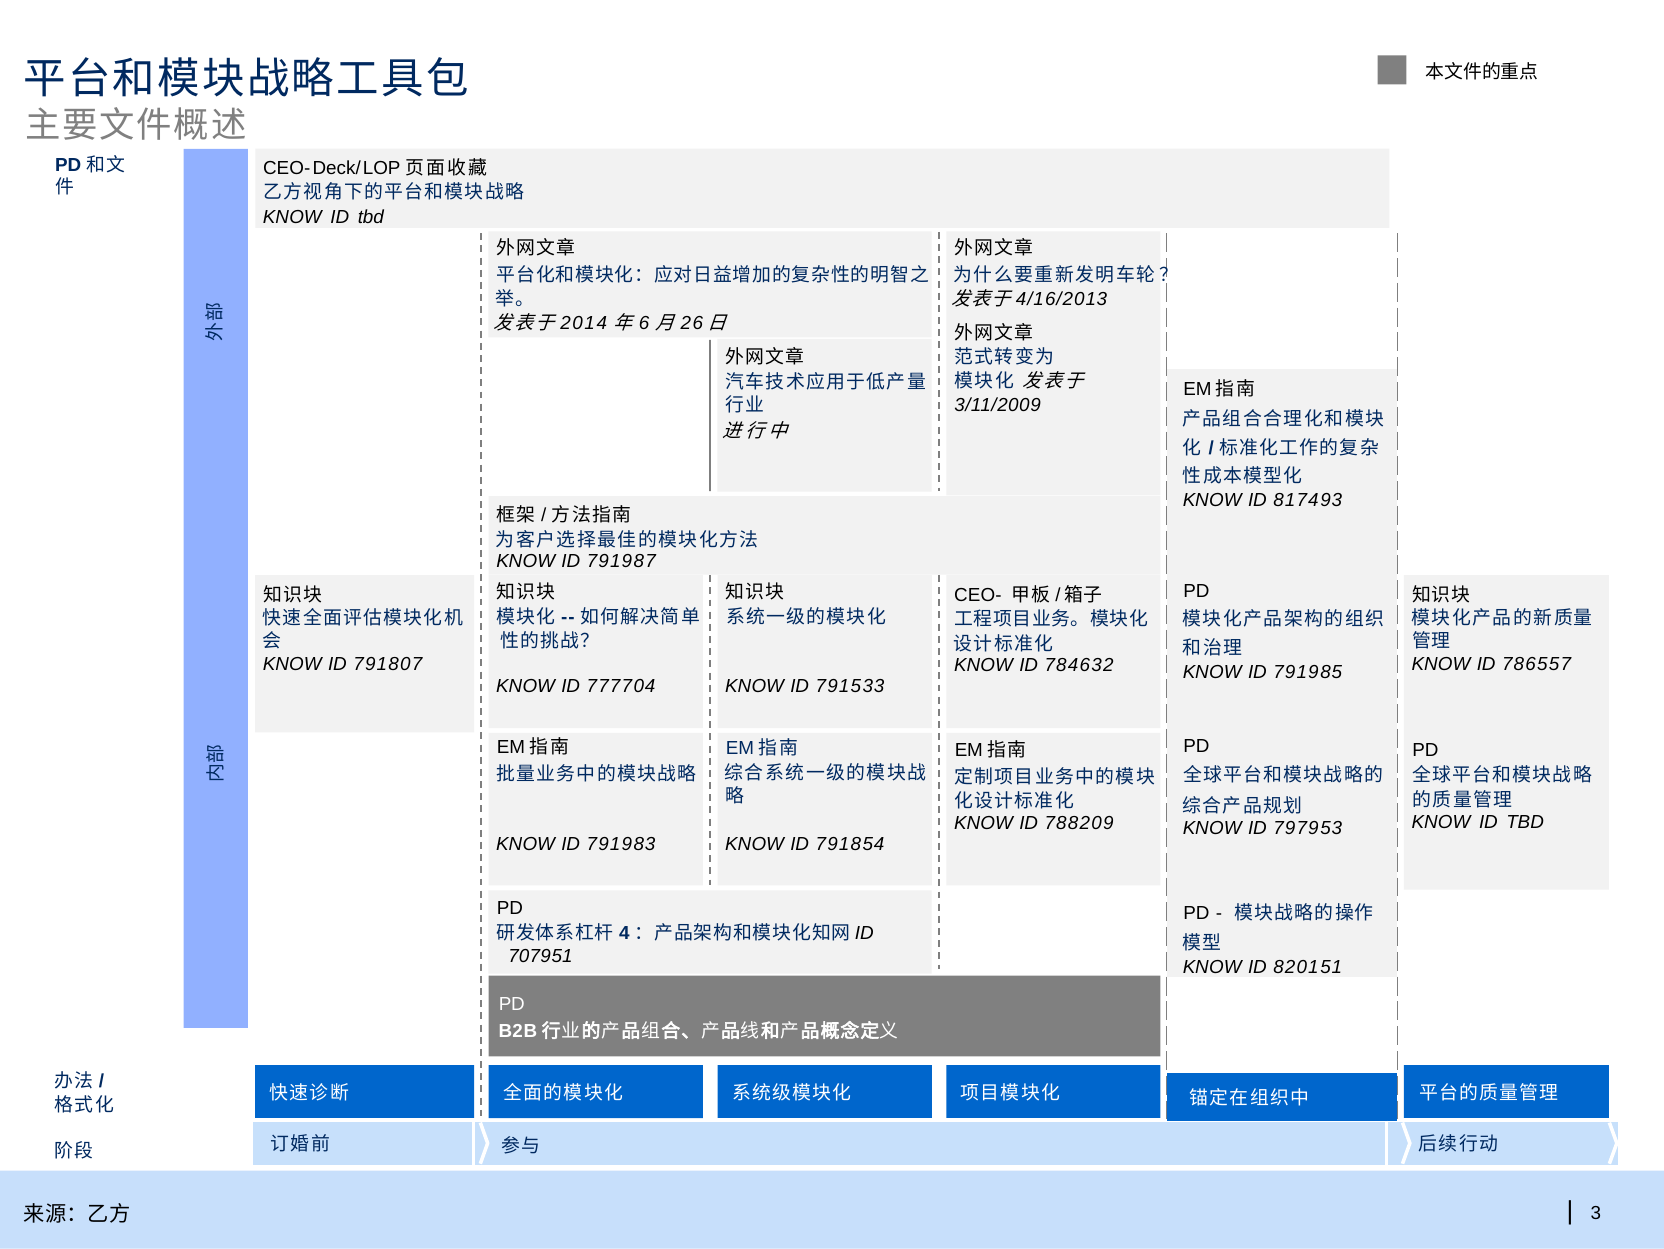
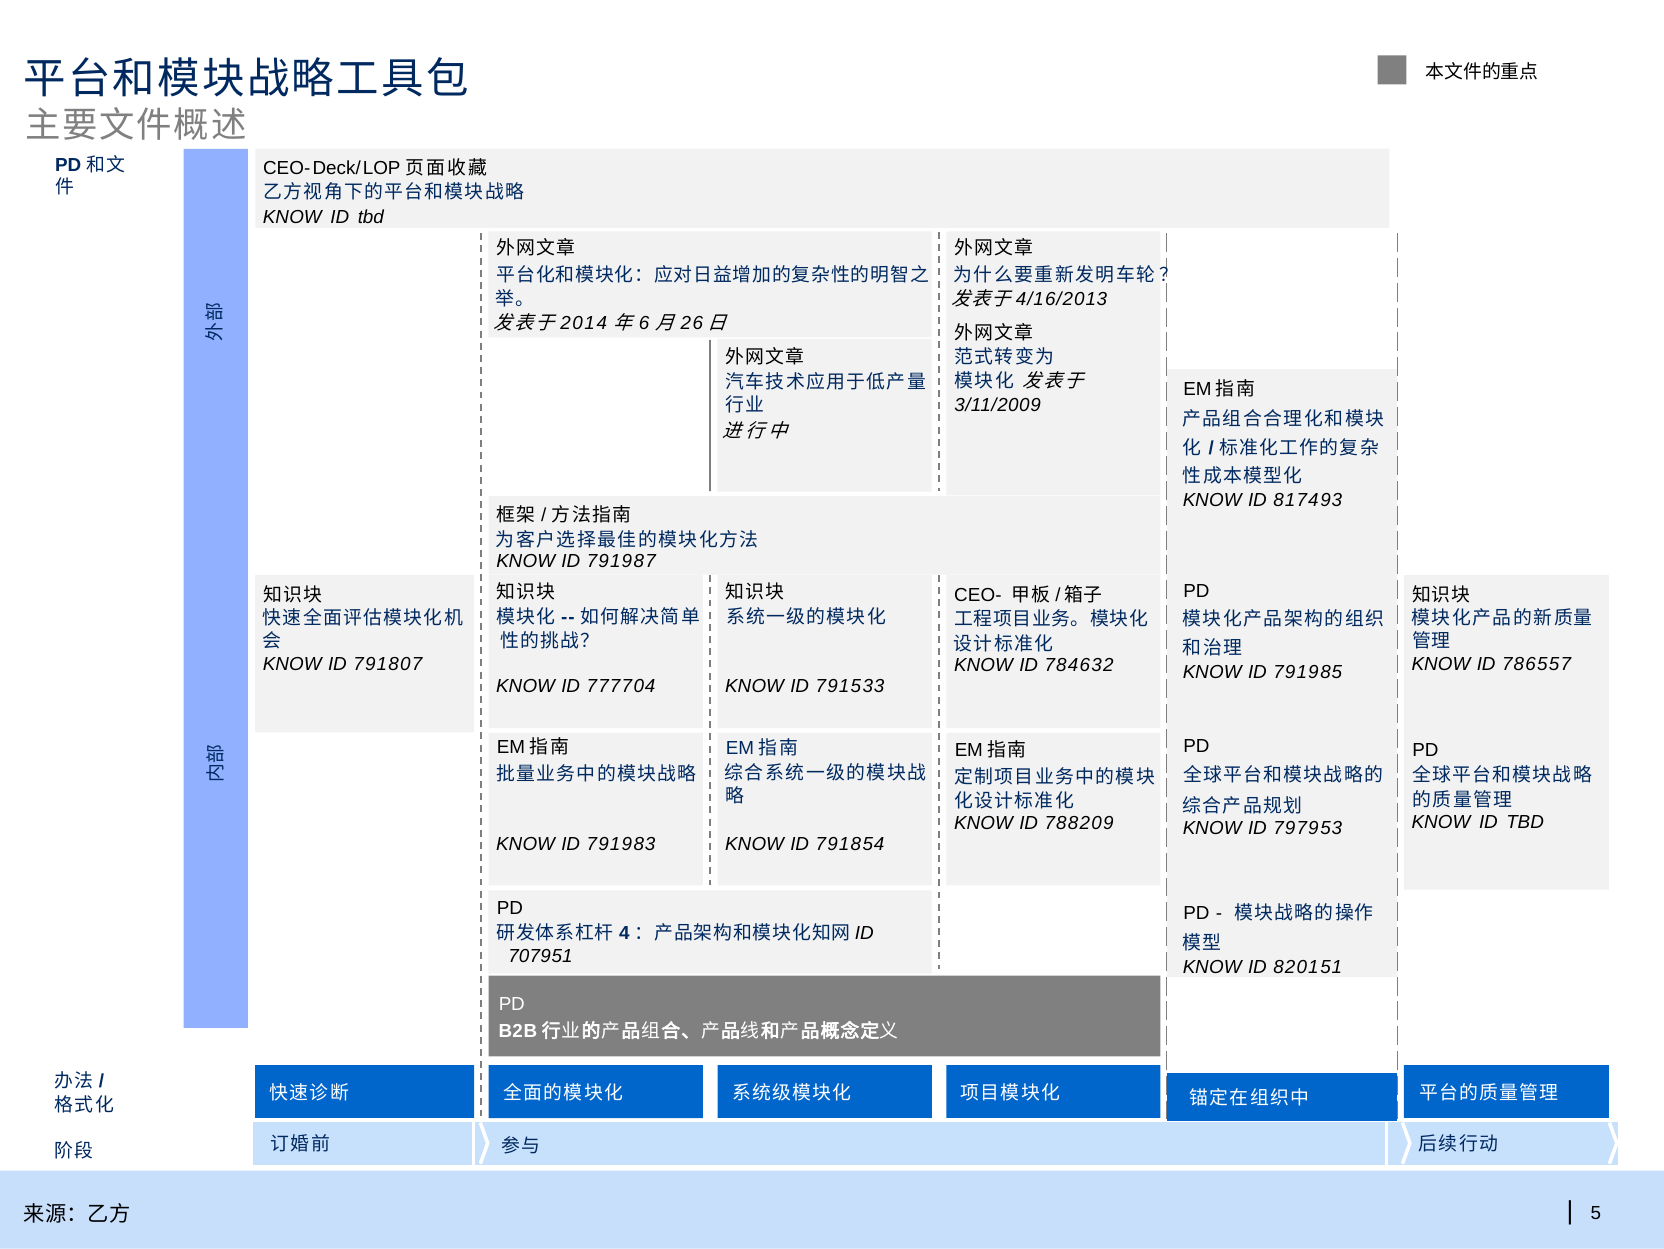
3: 3 -> 5 (1596, 1213)
